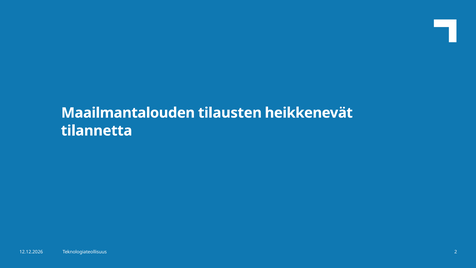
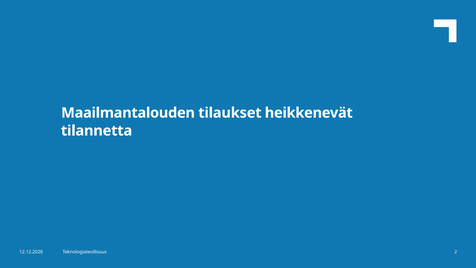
tilausten: tilausten -> tilaukset (230, 113)
